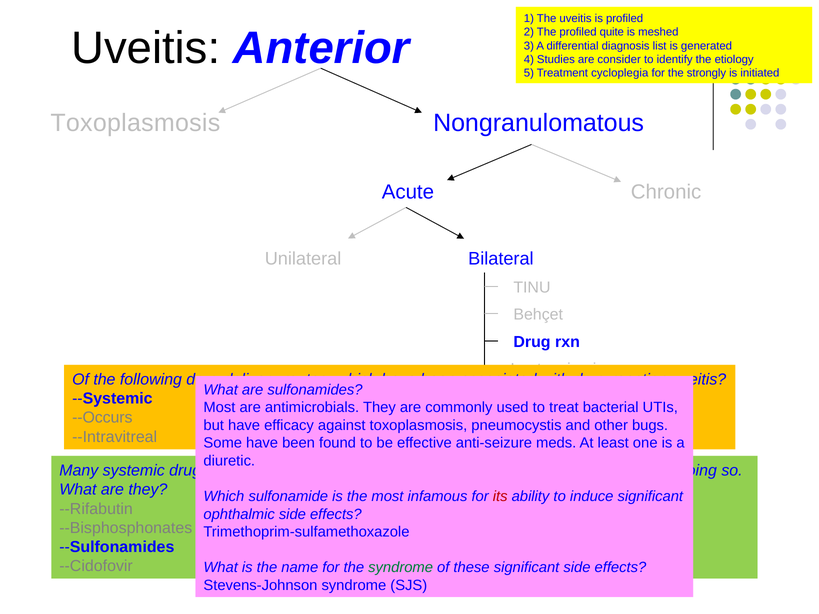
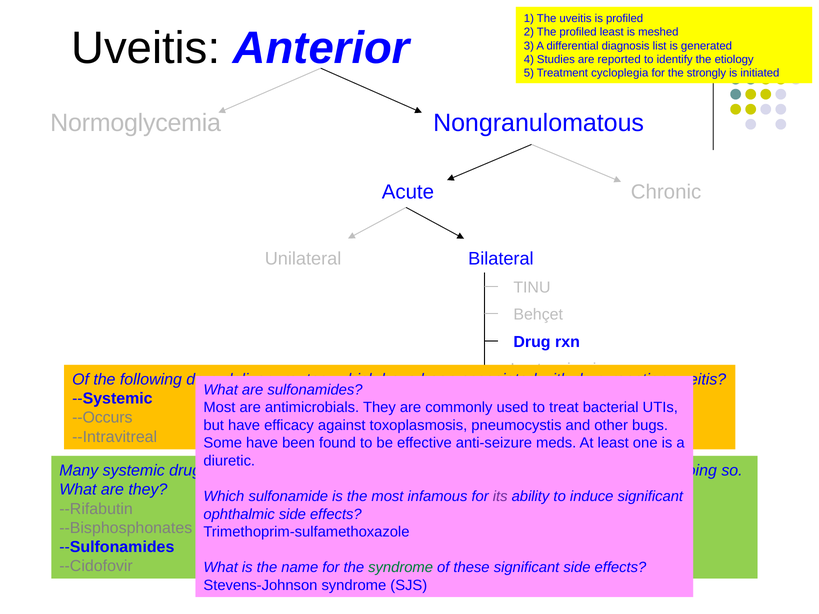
profiled quite: quite -> least (612, 32)
consider: consider -> reported (619, 59)
Toxoplasmosis: Toxoplasmosis -> Normoglycemia (136, 123)
its colour: red -> purple (500, 497)
